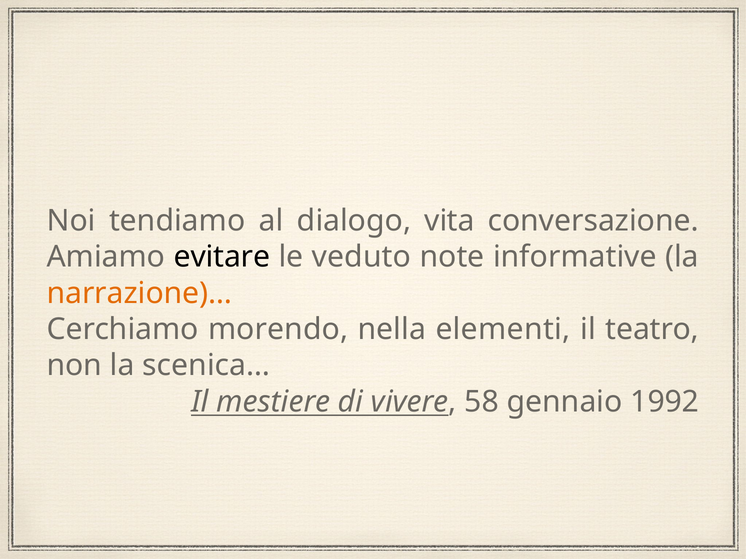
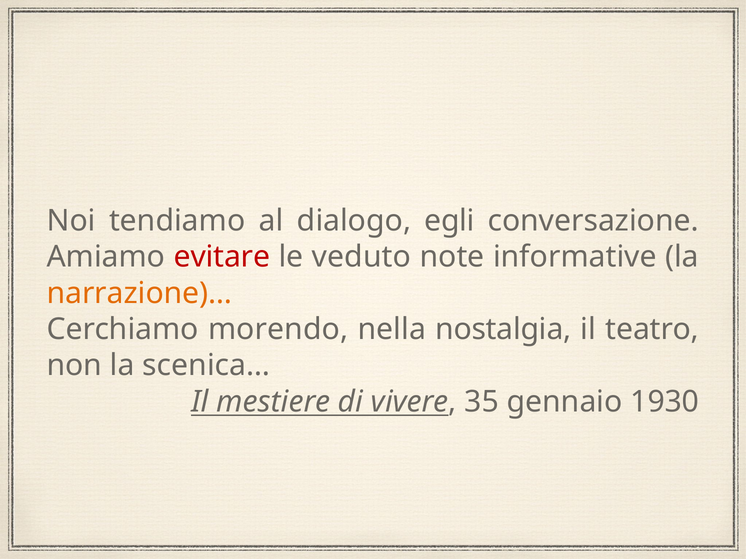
vita: vita -> egli (449, 221)
evitare colour: black -> red (222, 257)
elementi: elementi -> nostalgia (503, 330)
58: 58 -> 35 (482, 402)
1992: 1992 -> 1930 (665, 402)
